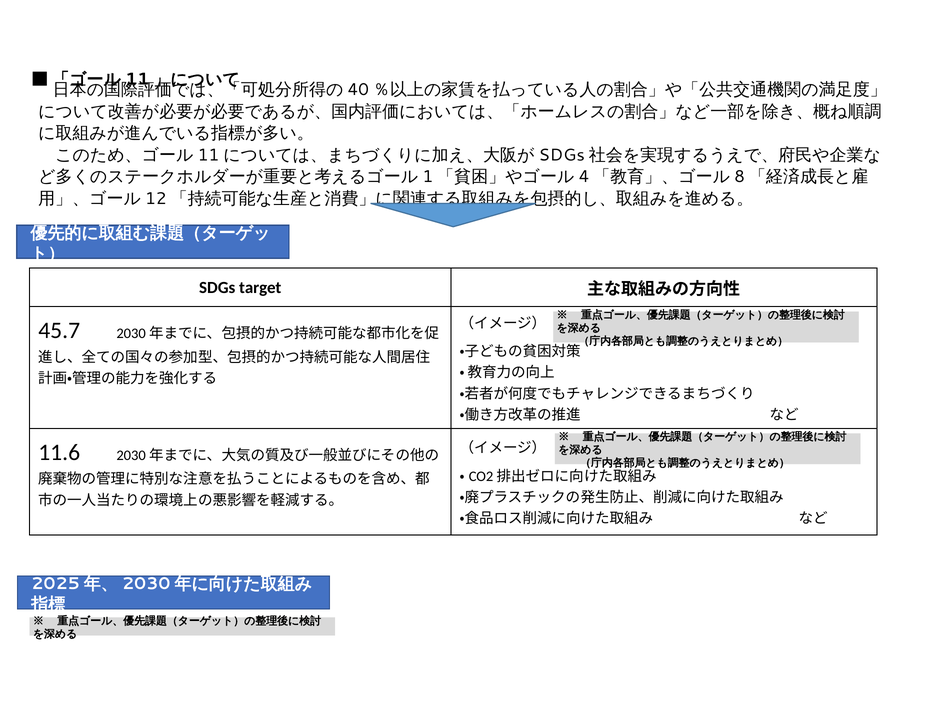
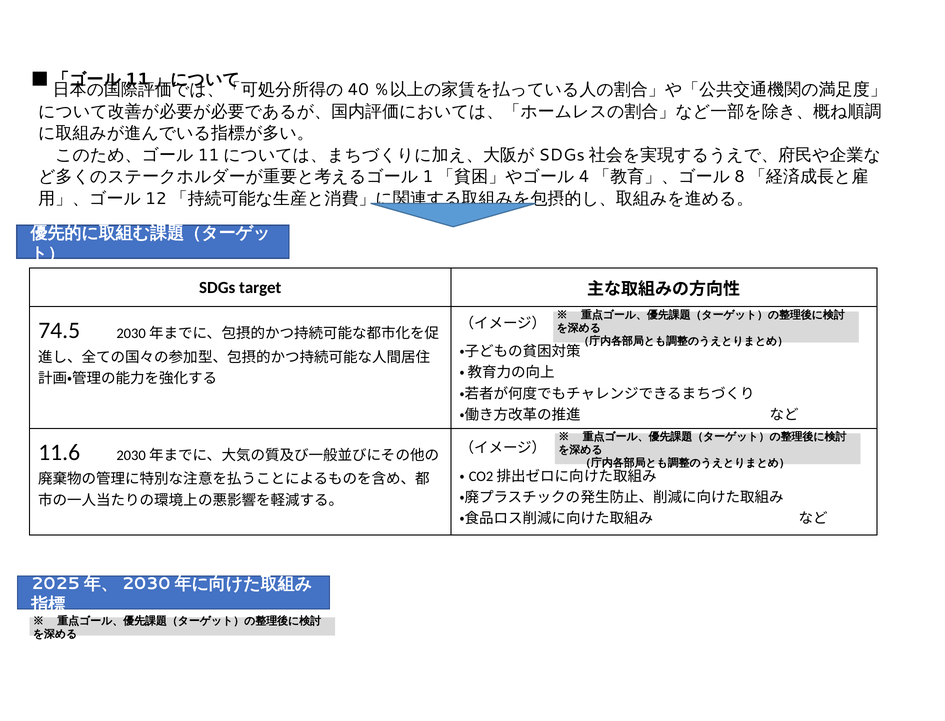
45.7: 45.7 -> 74.5 (59, 331)
